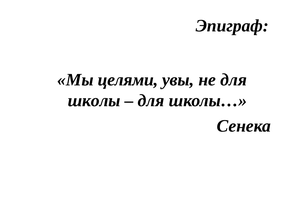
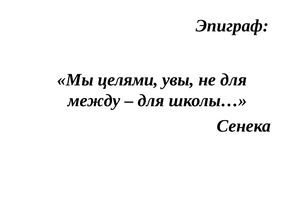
школы: школы -> между (94, 101)
